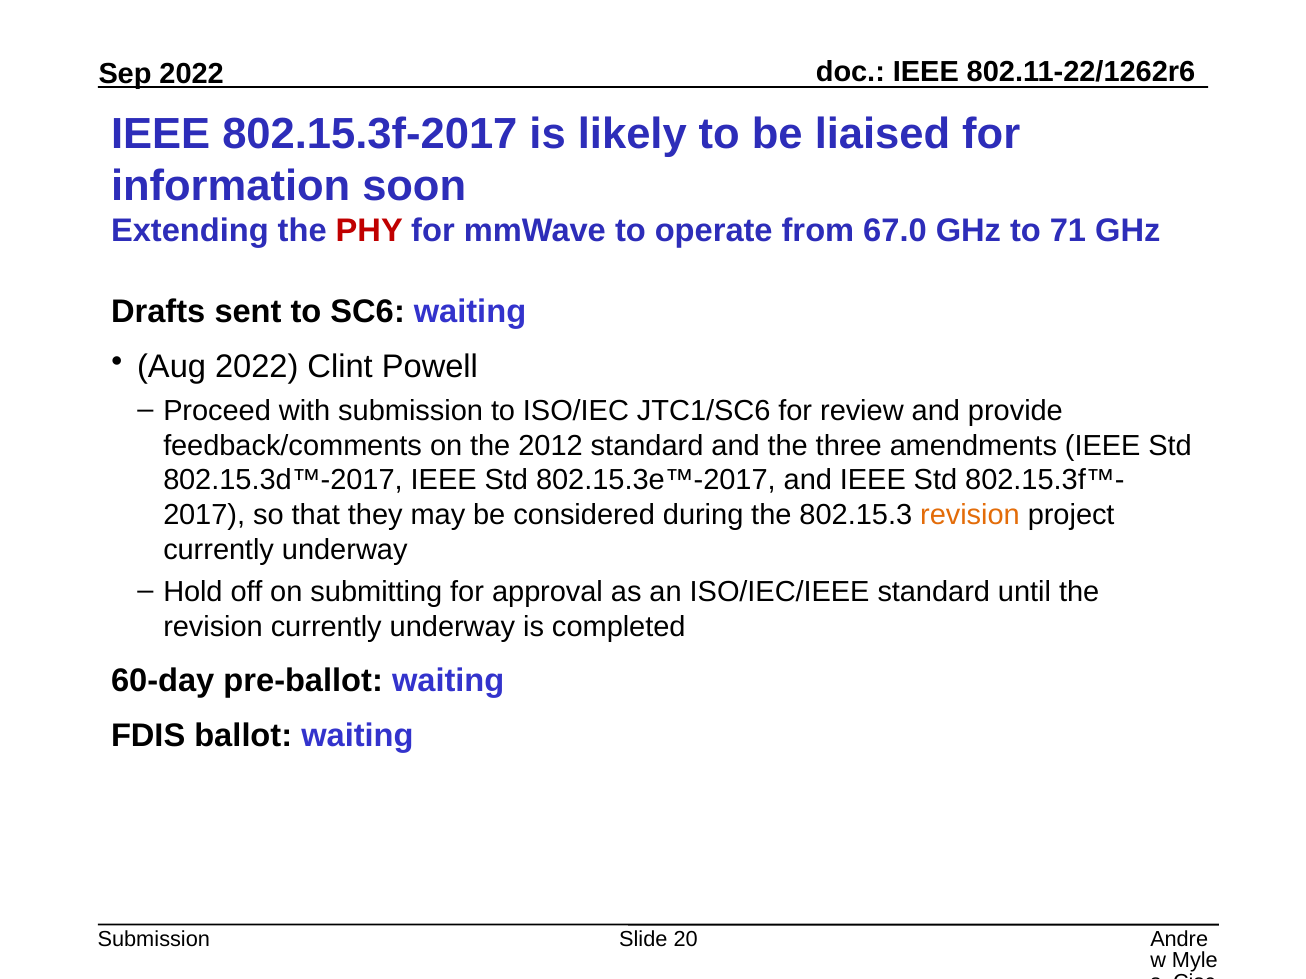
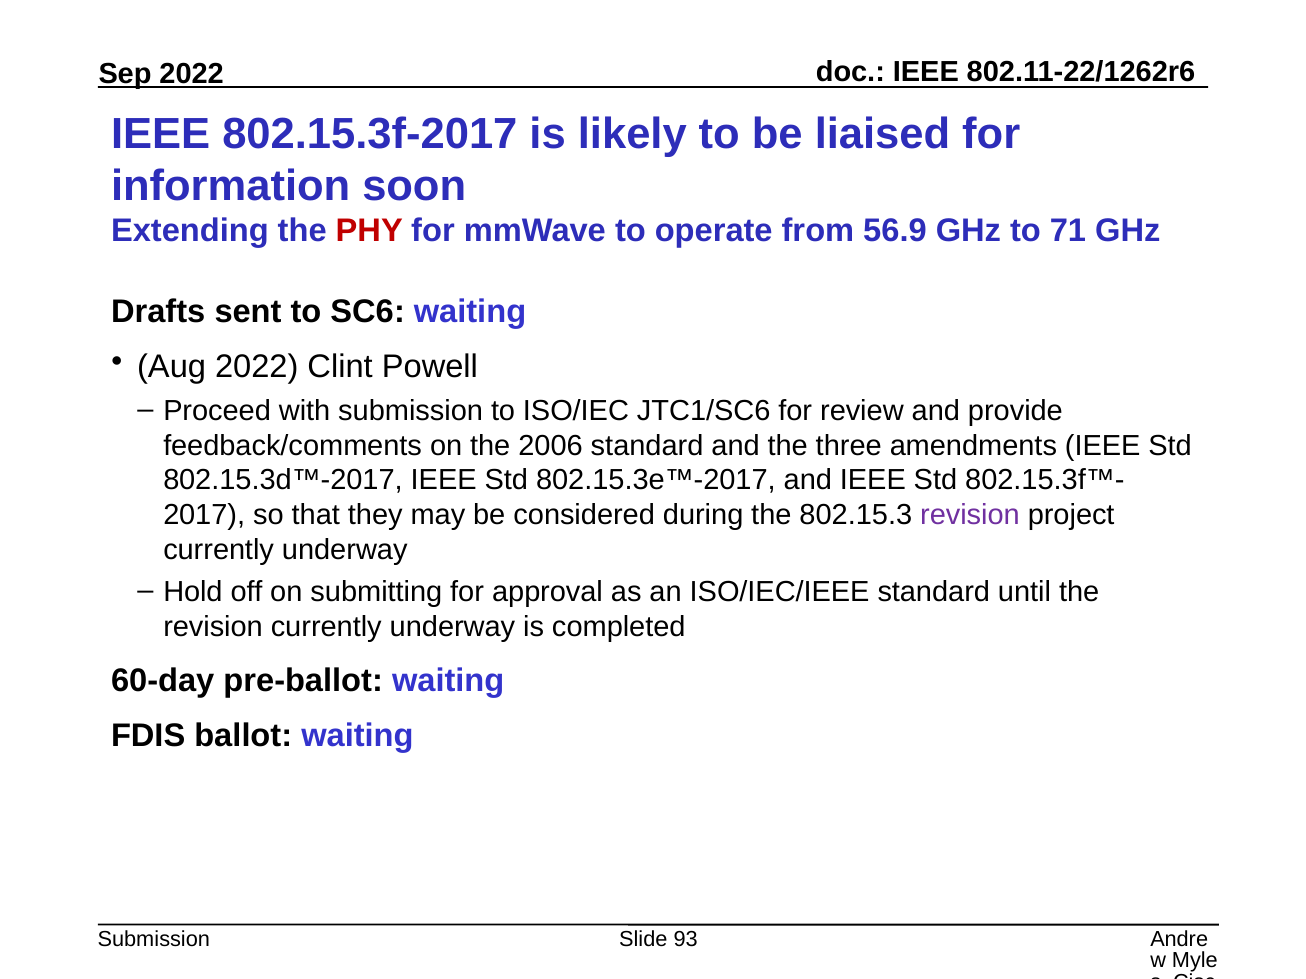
67.0: 67.0 -> 56.9 (895, 231)
2012: 2012 -> 2006 (551, 446)
revision colour: orange -> purple (970, 515)
20: 20 -> 93 (686, 939)
